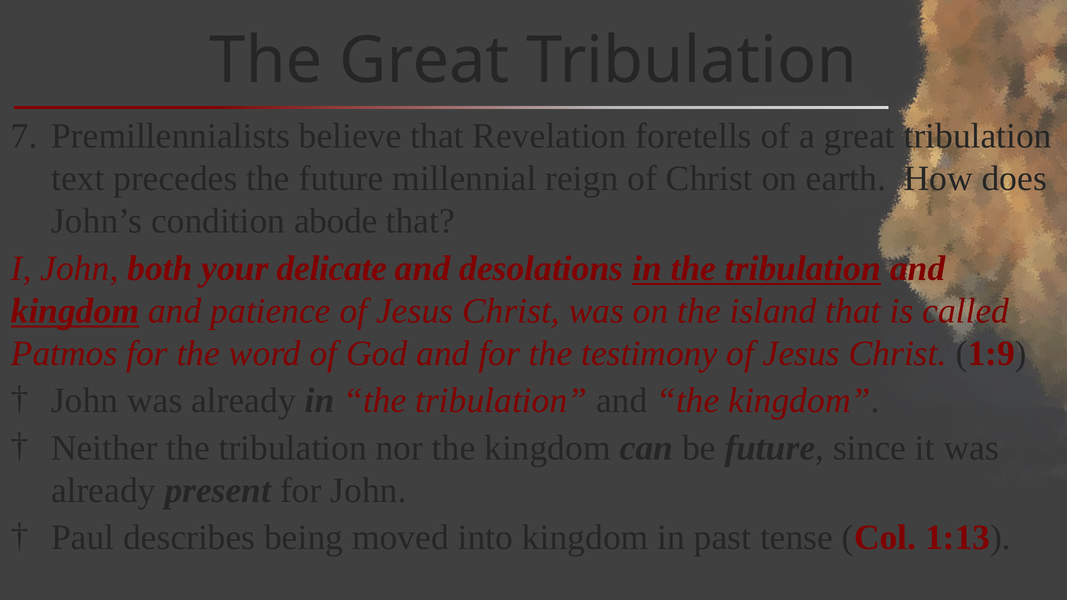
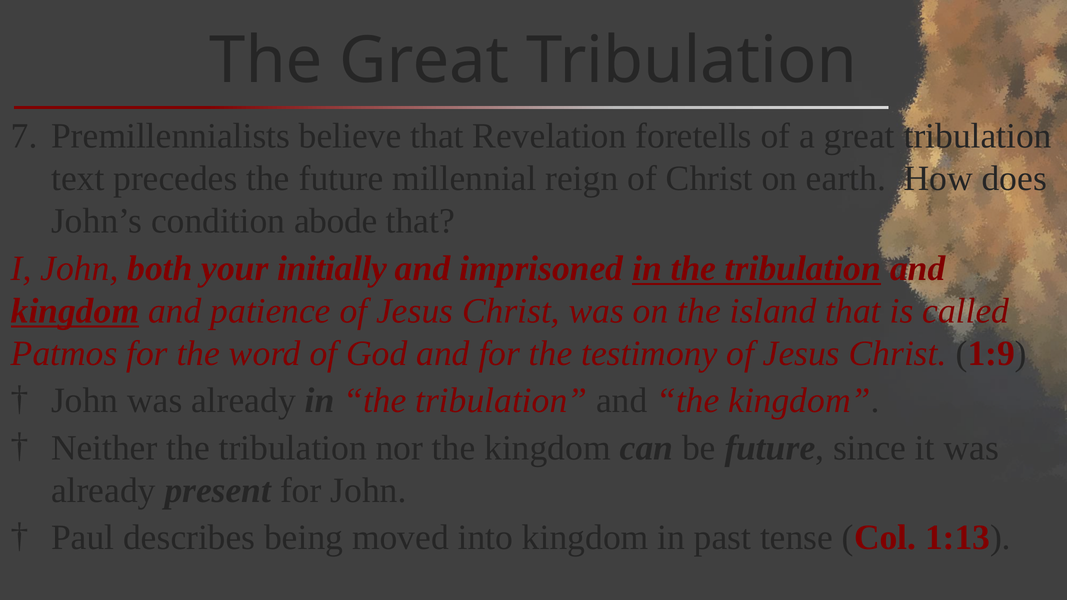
delicate: delicate -> initially (332, 268)
desolations: desolations -> imprisoned (541, 268)
